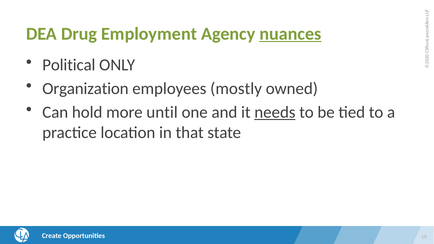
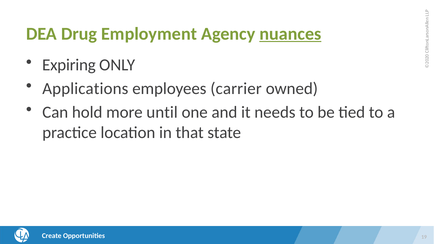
Political: Political -> Expiring (69, 65)
Organization: Organization -> Applications (85, 89)
mostly: mostly -> carrier (236, 89)
needs underline: present -> none (275, 112)
